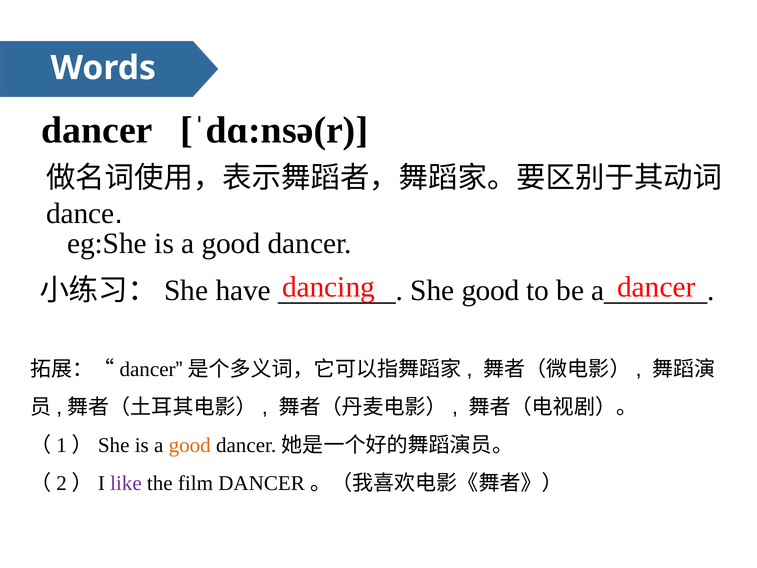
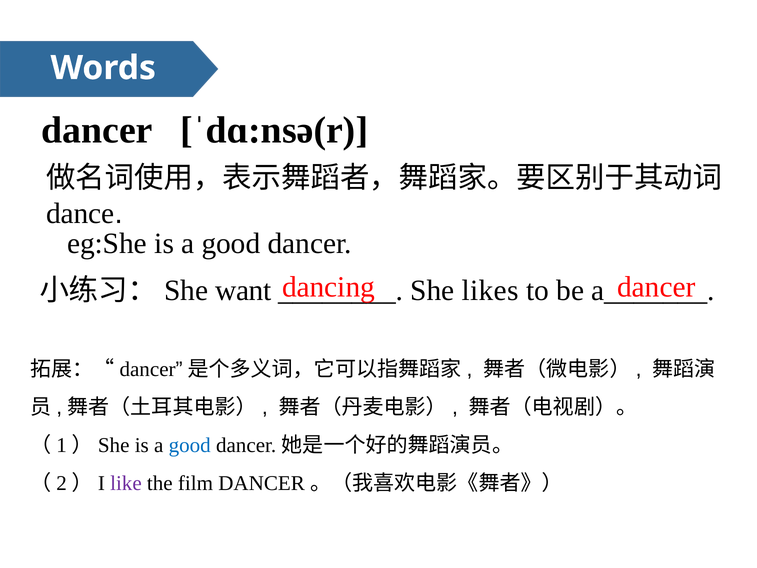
have: have -> want (243, 291)
She good: good -> likes (490, 291)
good colour: orange -> blue (190, 445)
